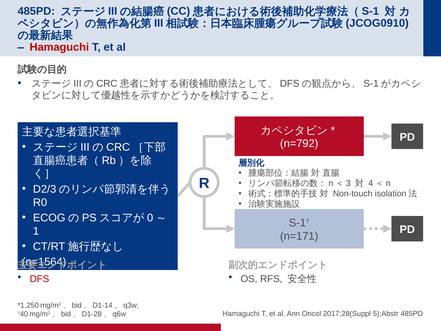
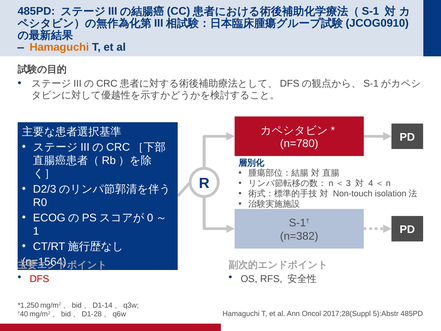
Hamaguchi colour: red -> orange (59, 47)
n=792: n=792 -> n=780 (299, 144)
n=171: n=171 -> n=382 (299, 236)
